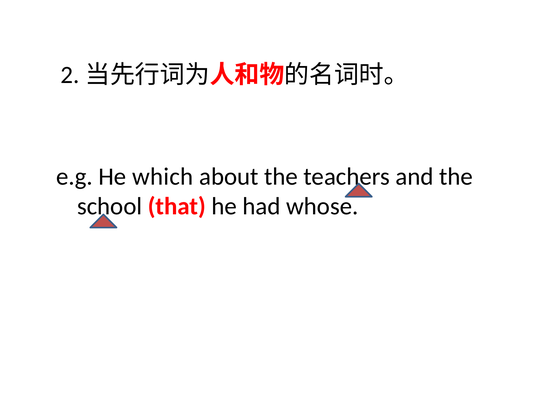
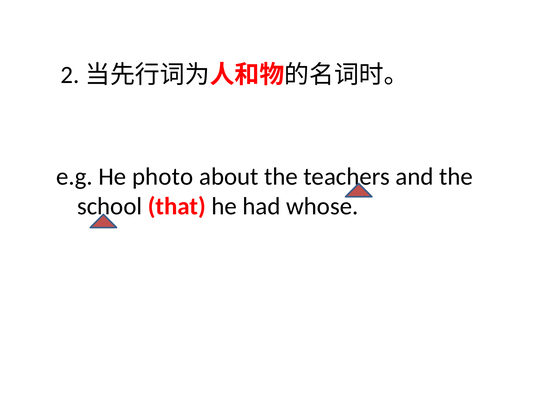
which: which -> photo (163, 176)
